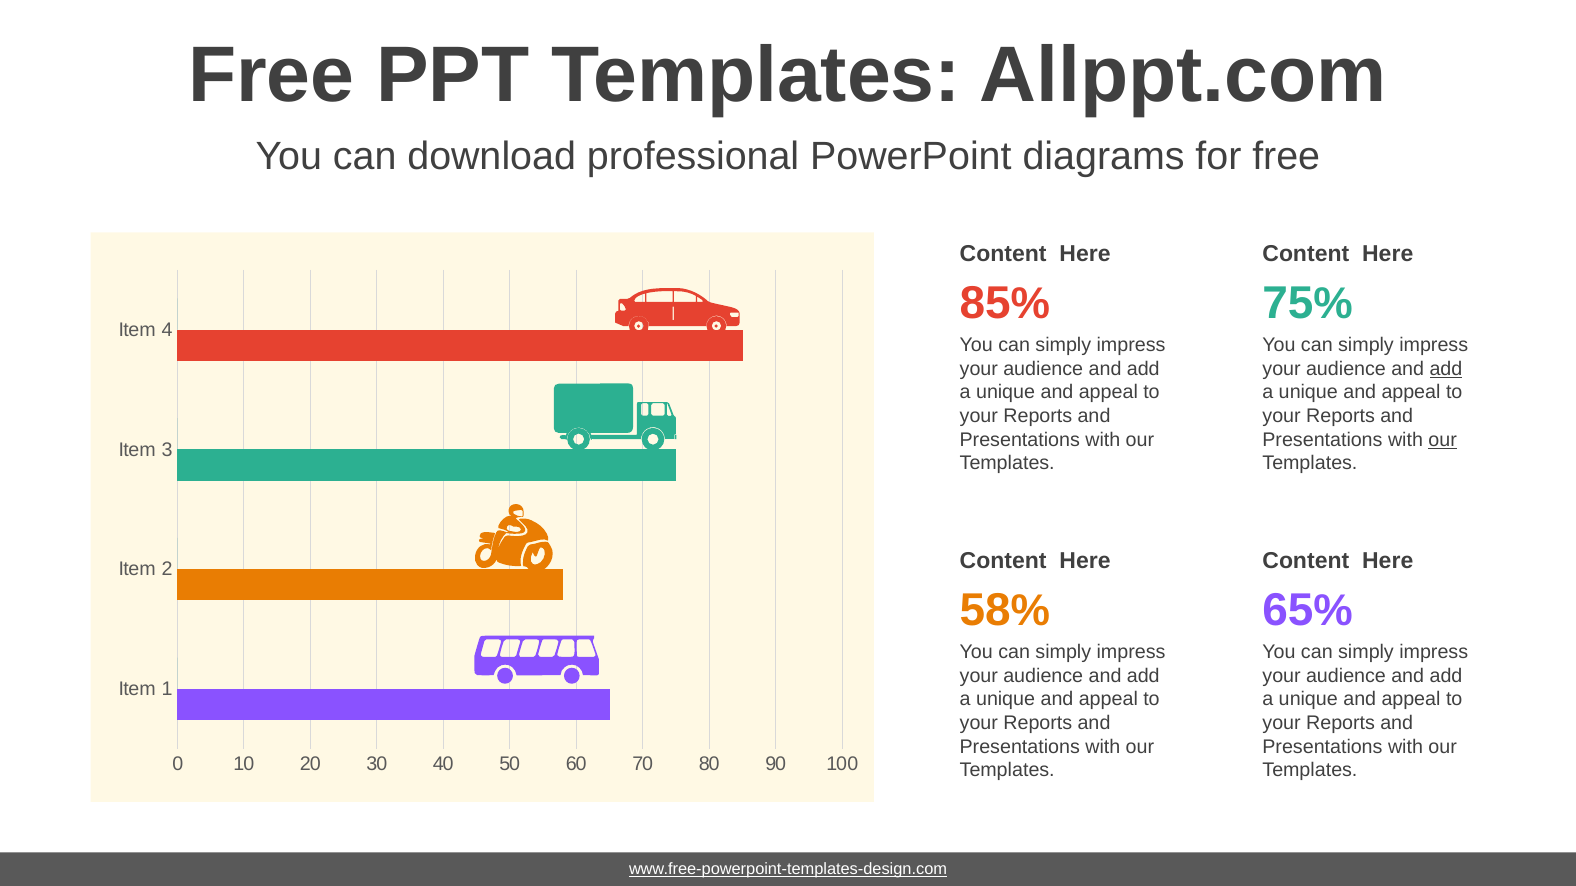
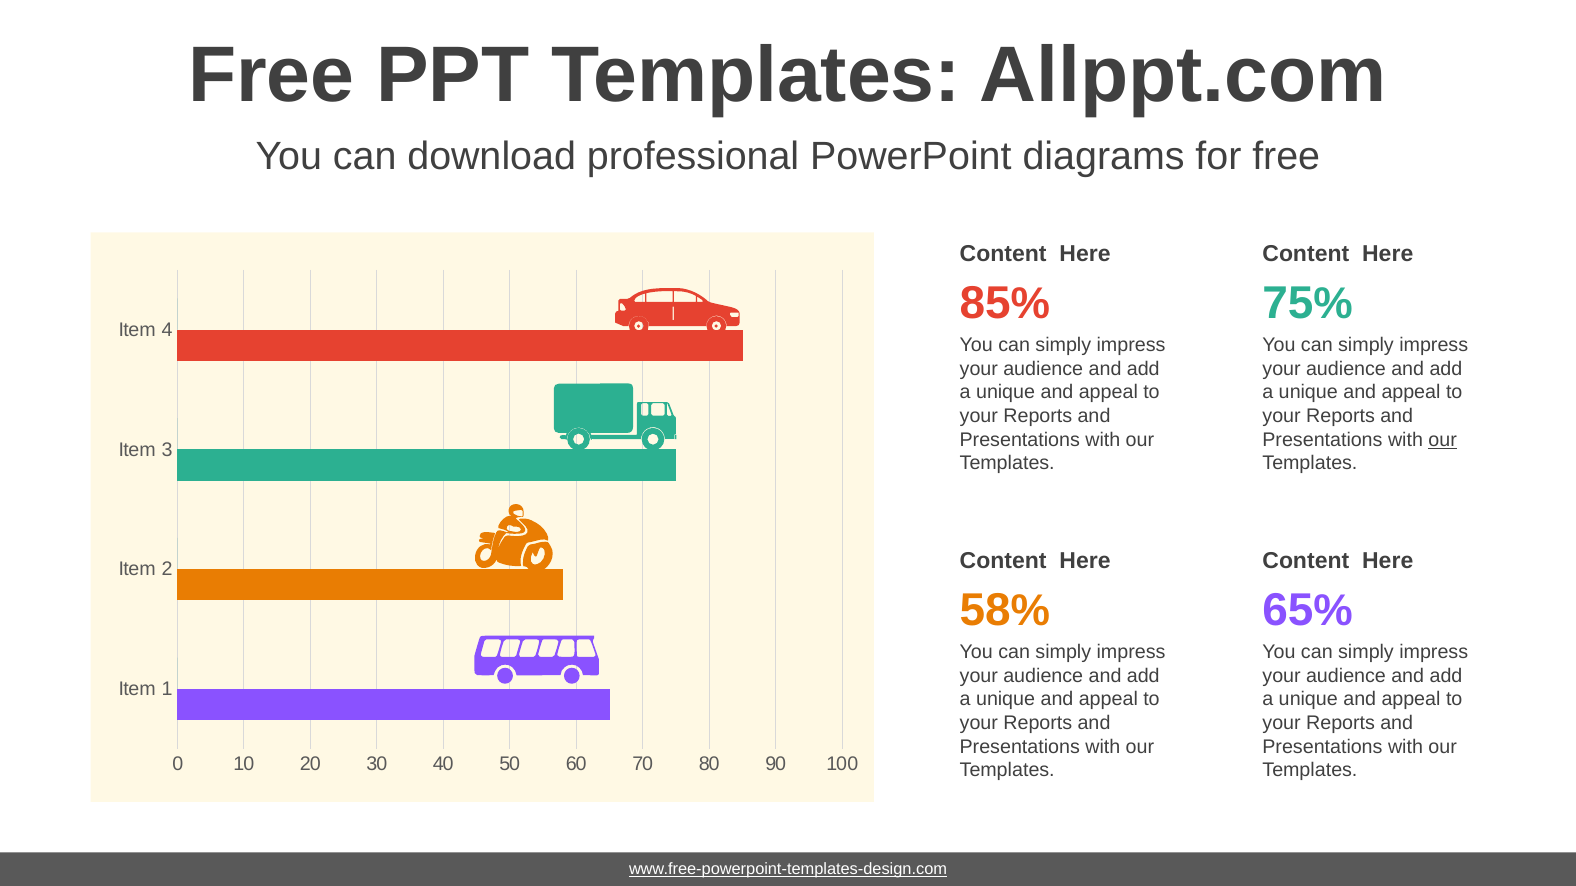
add underline: present -> none (1446, 369)
